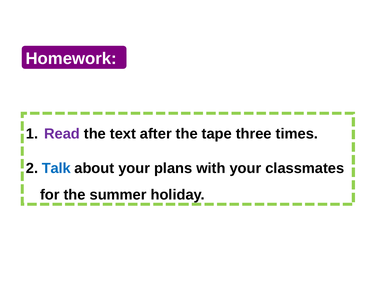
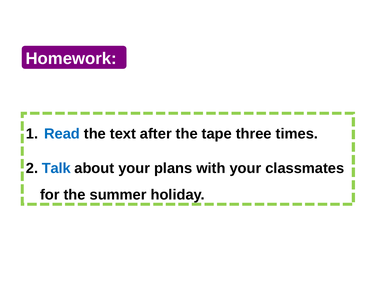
Read colour: purple -> blue (62, 134)
